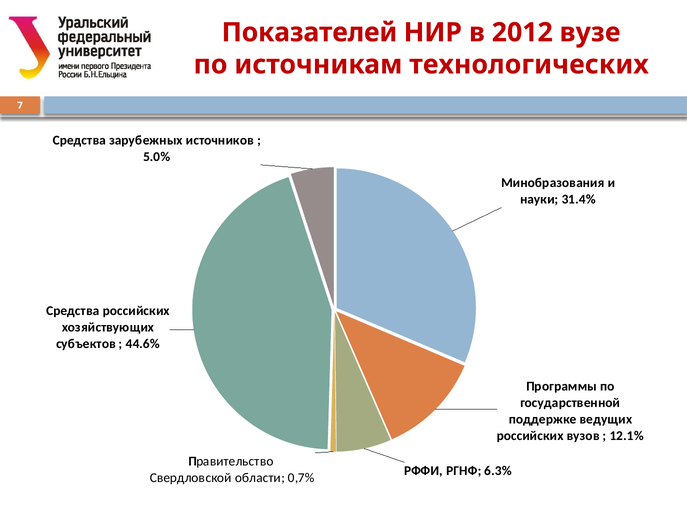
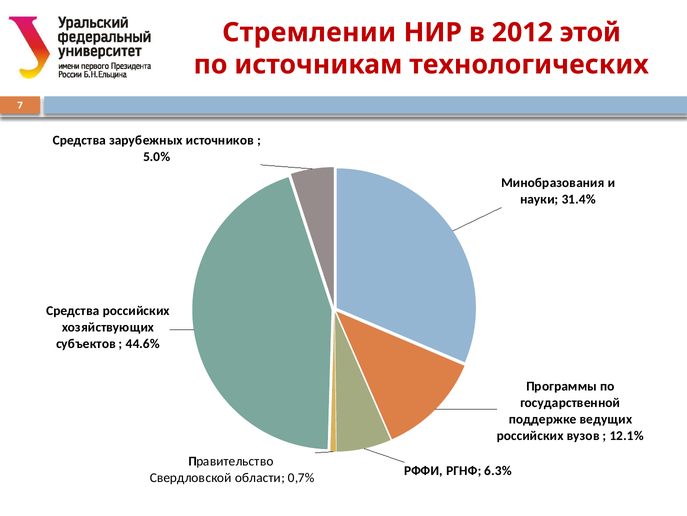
Показателей: Показателей -> Стремлении (309, 32)
вузе: вузе -> этой (590, 32)
